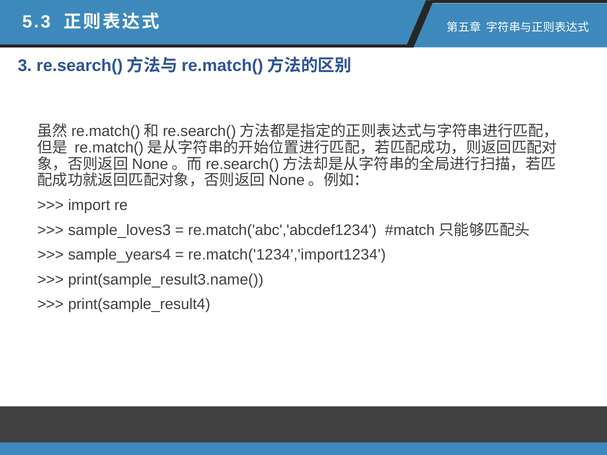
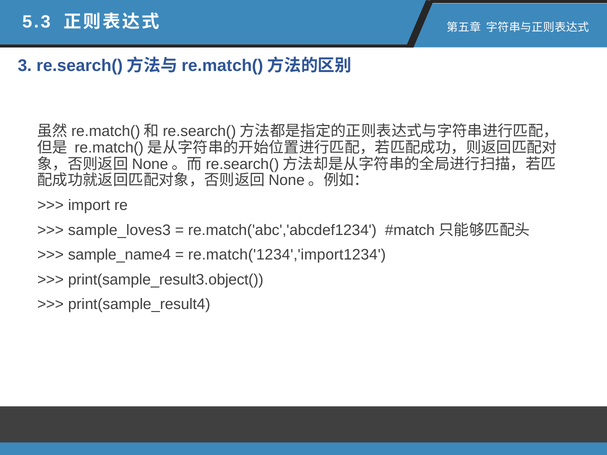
sample_years4: sample_years4 -> sample_name4 (119, 255)
print(sample_result3.name(: print(sample_result3.name( -> print(sample_result3.object( (166, 280)
